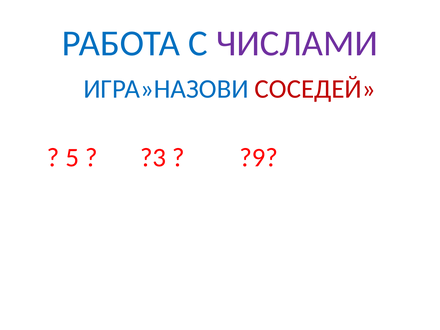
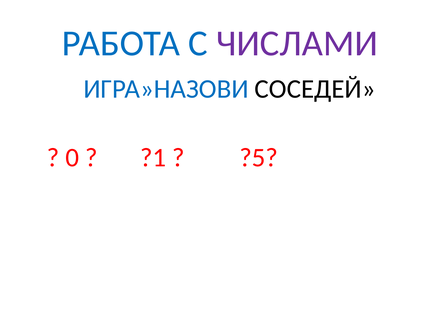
СОСЕДЕЙ colour: red -> black (315, 89)
5: 5 -> 0 (72, 158)
?3: ?3 -> ?1 (153, 158)
?9: ?9 -> ?5 (259, 158)
